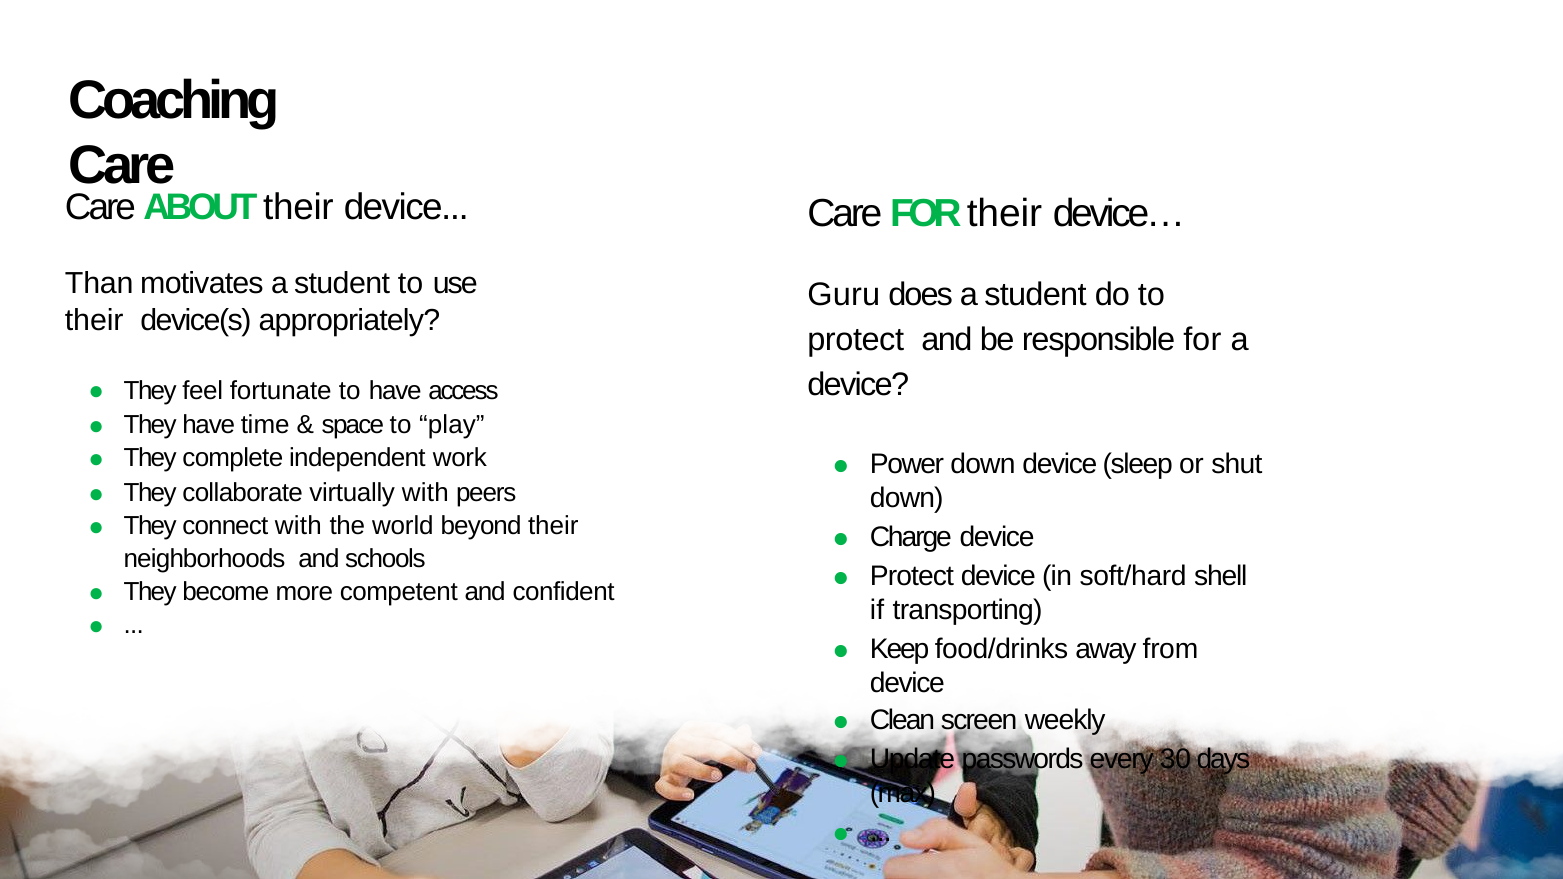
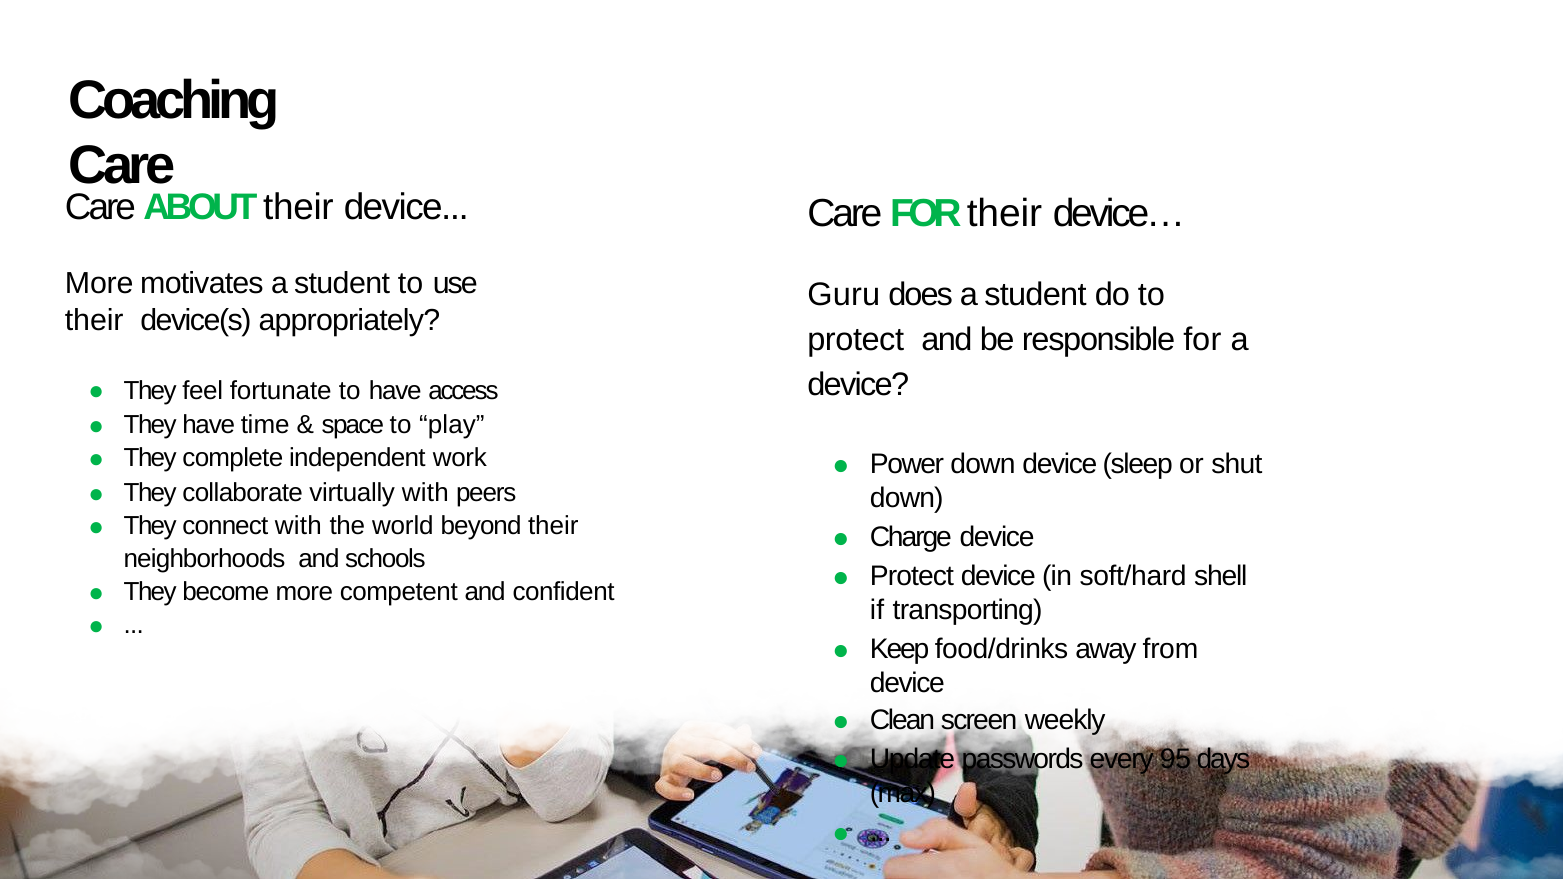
Than: Than -> More (99, 284)
30: 30 -> 95 (1175, 760)
